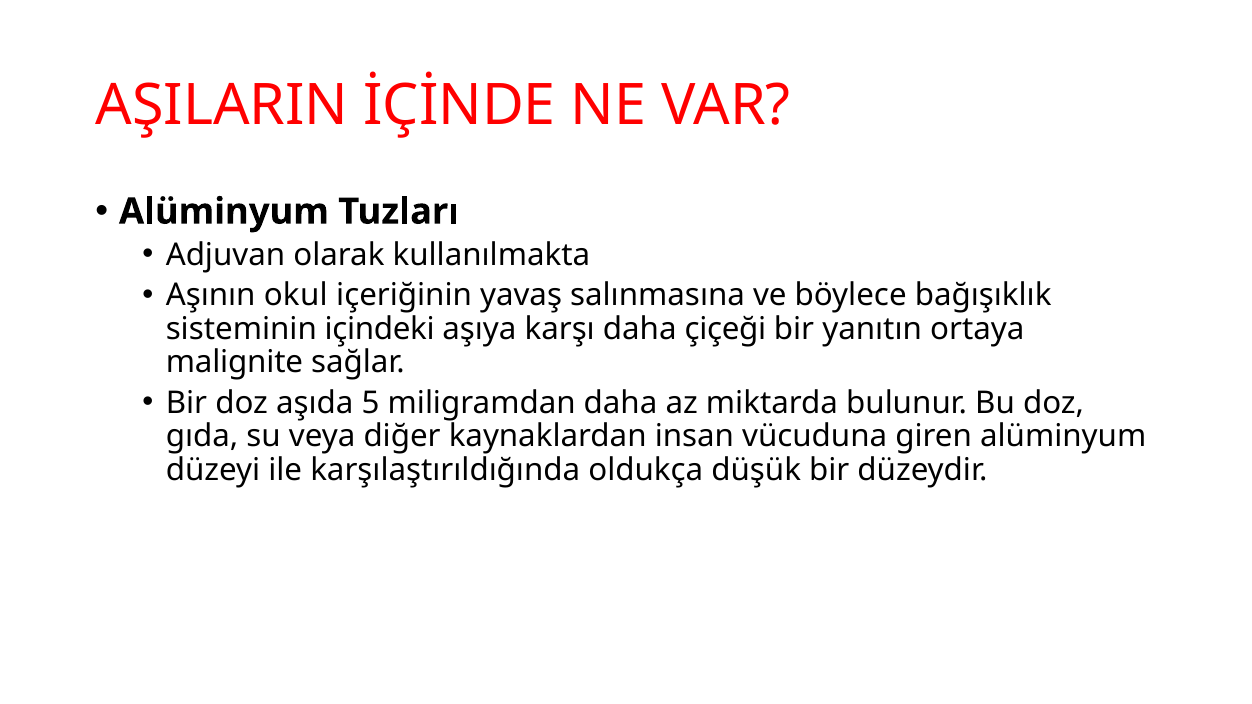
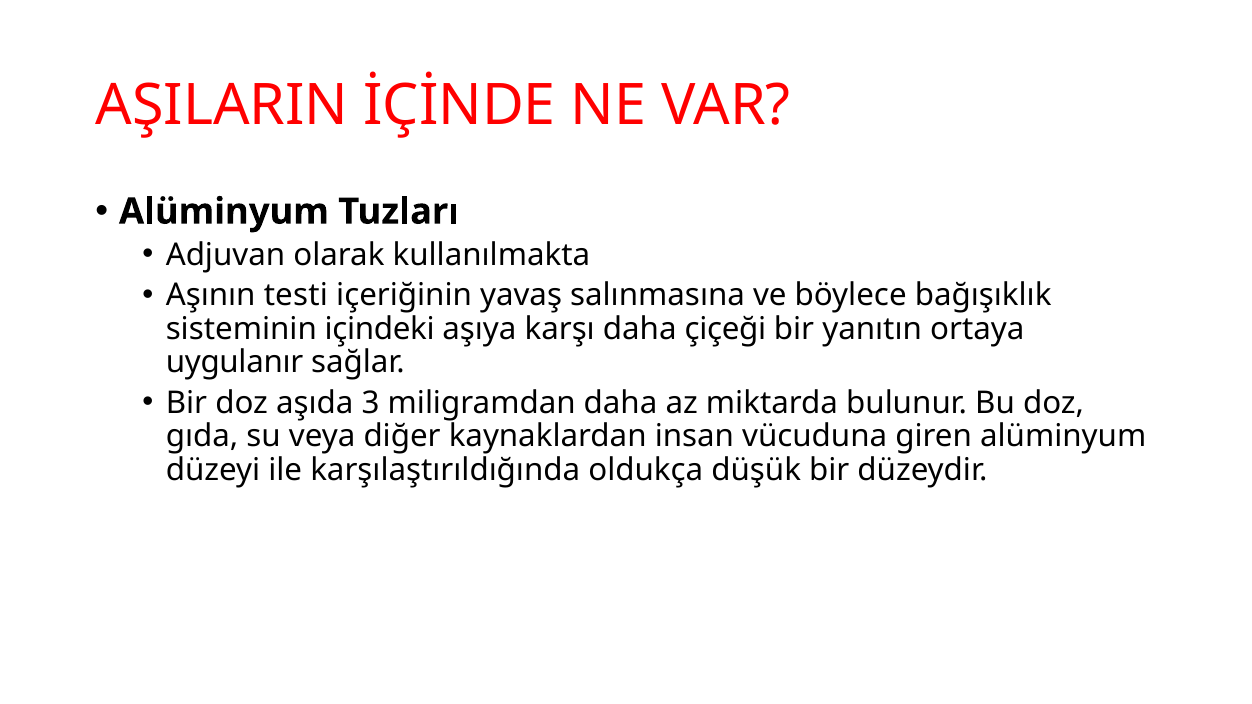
okul: okul -> testi (296, 295)
malignite: malignite -> uygulanır (235, 363)
5: 5 -> 3 (371, 403)
